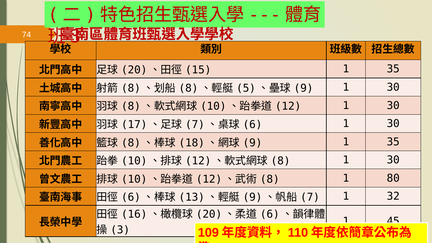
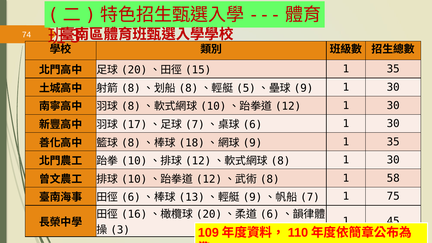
80: 80 -> 58 (393, 178)
32: 32 -> 75 (393, 196)
